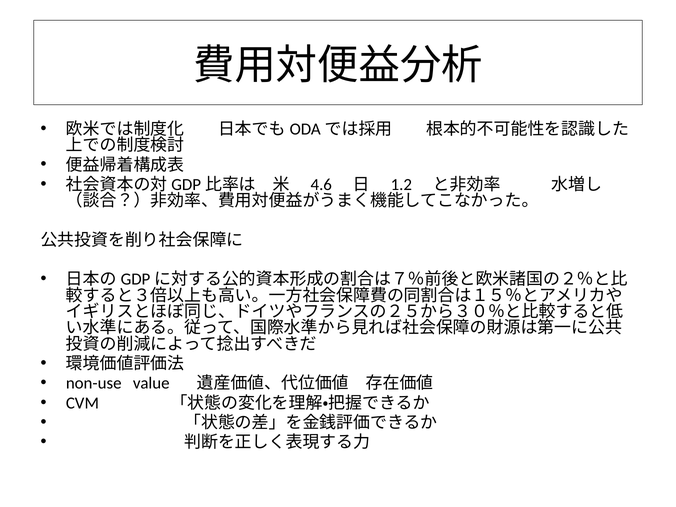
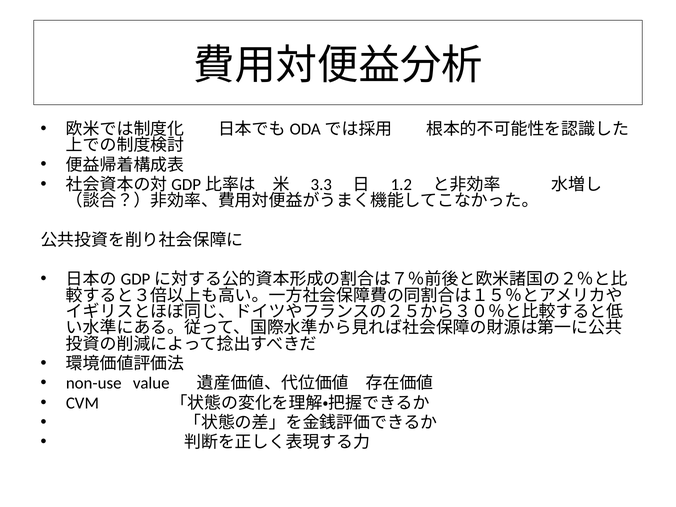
4.6: 4.6 -> 3.3 (321, 185)
